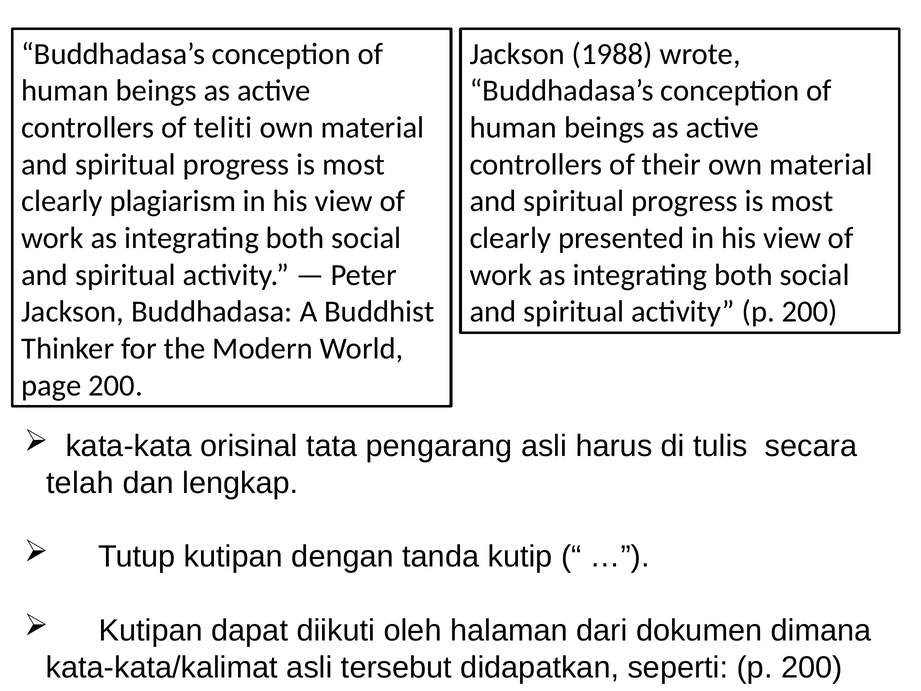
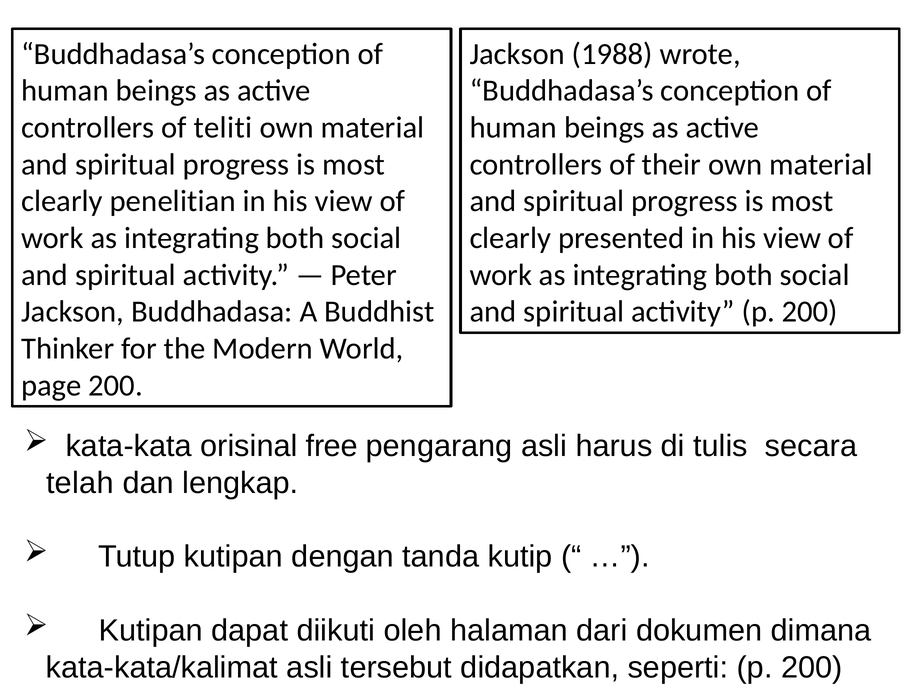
plagiarism: plagiarism -> penelitian (173, 201)
tata: tata -> free (332, 446)
